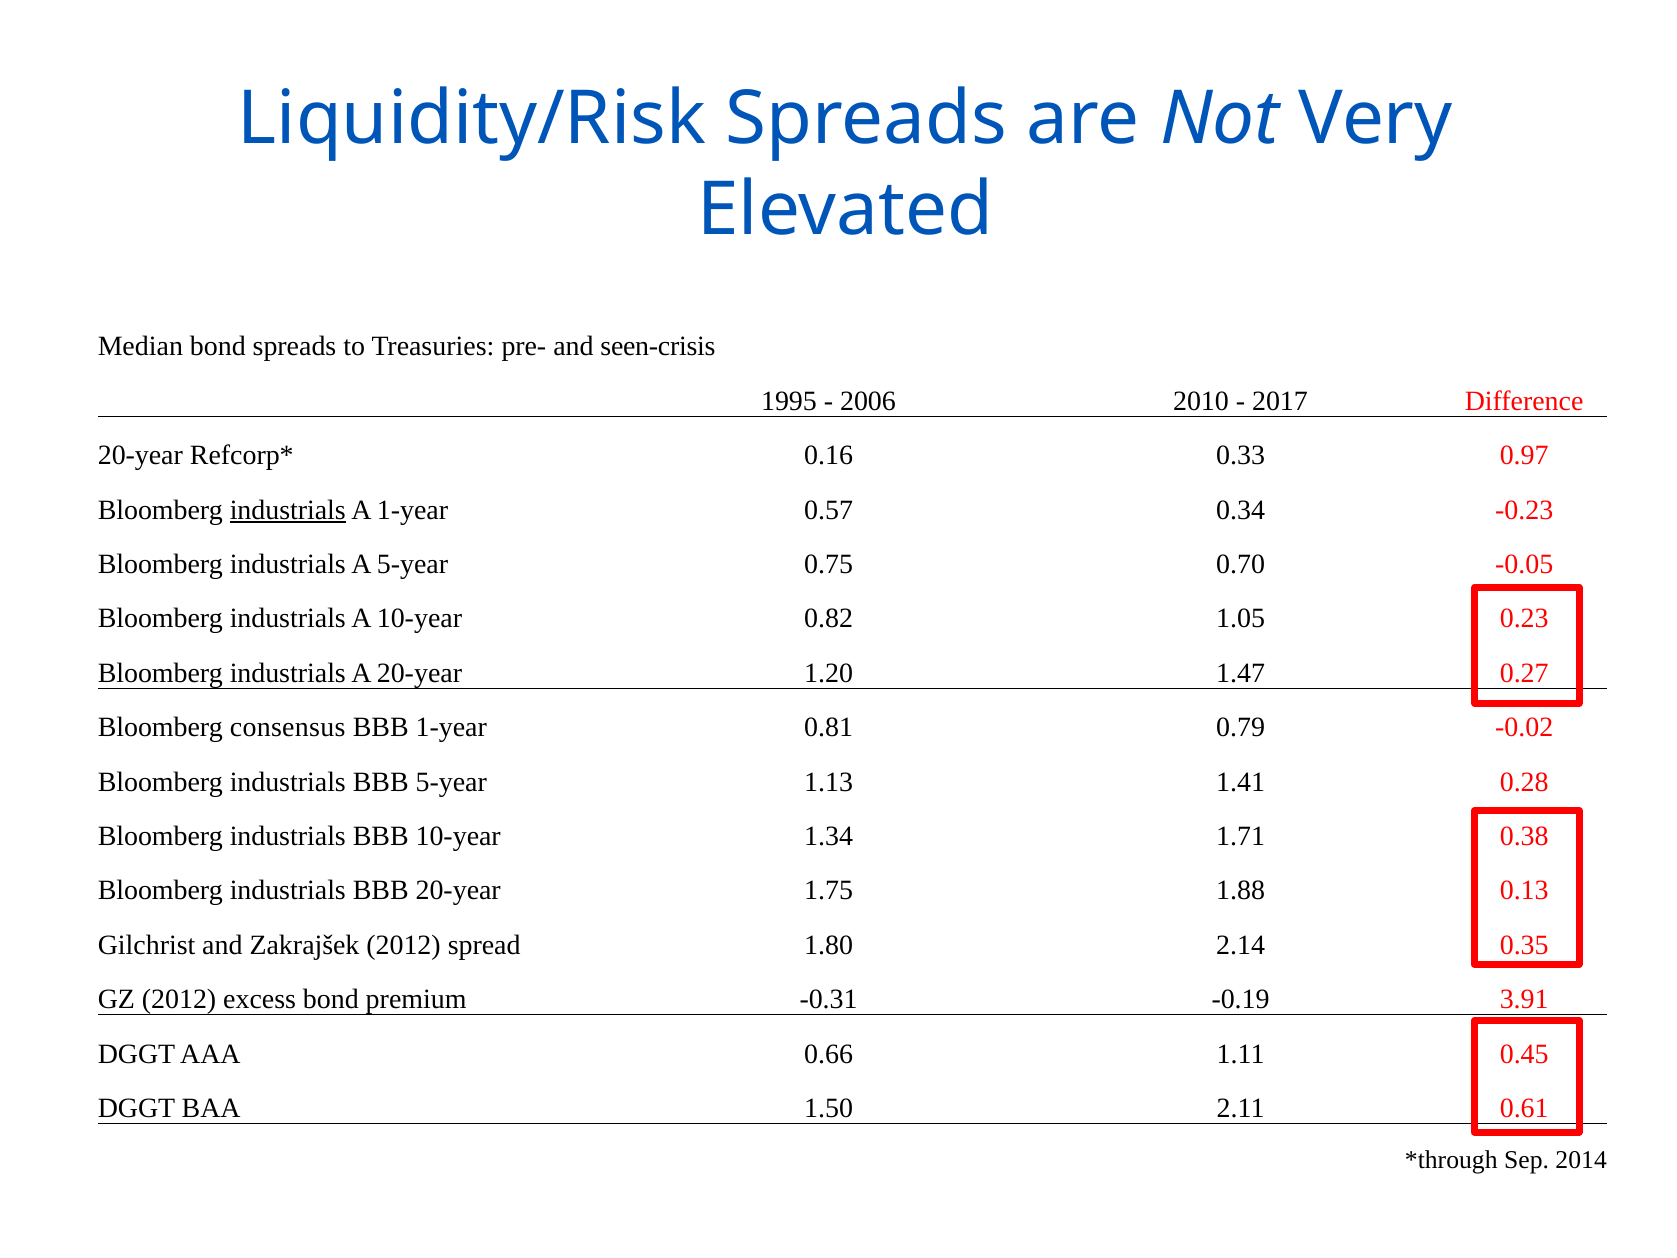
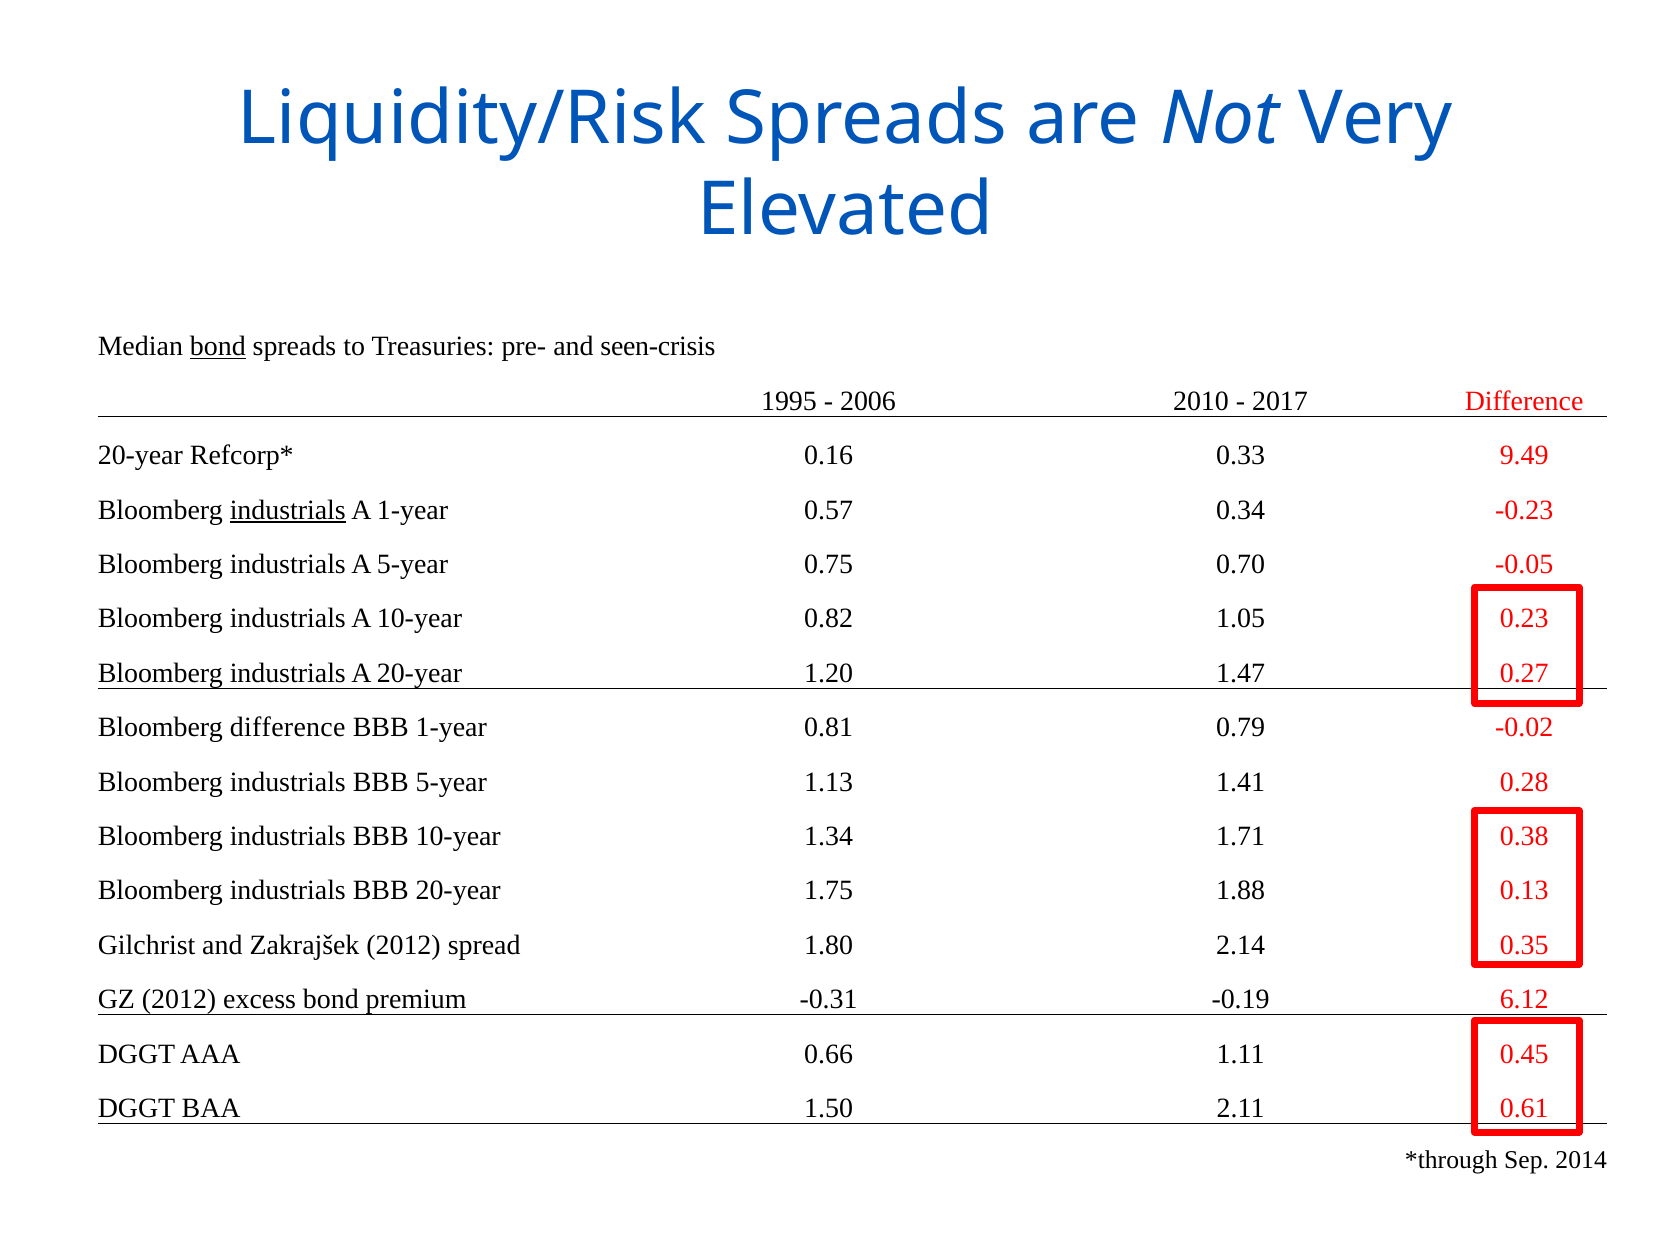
bond underline: none -> present (218, 347)
0.97: 0.97 -> 9.49 (1524, 455)
Bloomberg consensus: consensus -> difference (288, 727)
3.91: 3.91 -> 6.12 (1524, 999)
